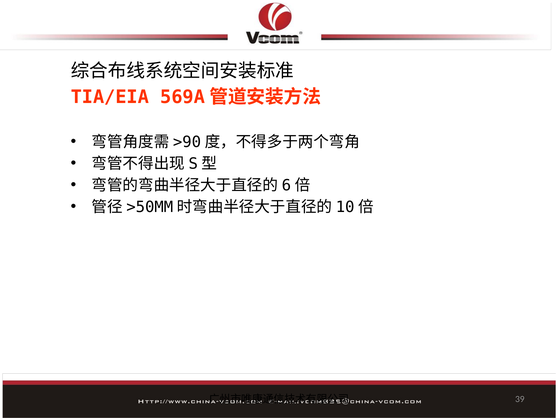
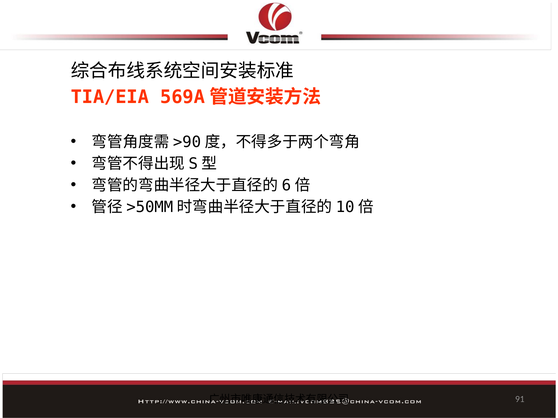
39: 39 -> 91 (520, 400)
